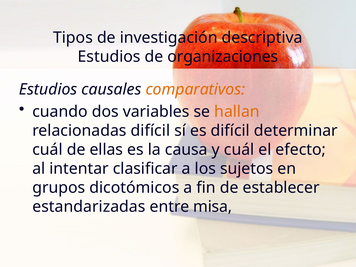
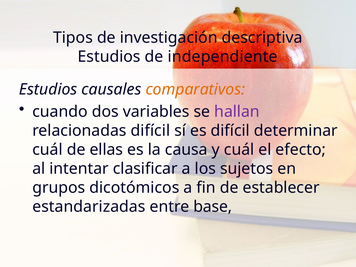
organizaciones: organizaciones -> independiente (223, 57)
hallan colour: orange -> purple (237, 112)
misa: misa -> base (213, 207)
